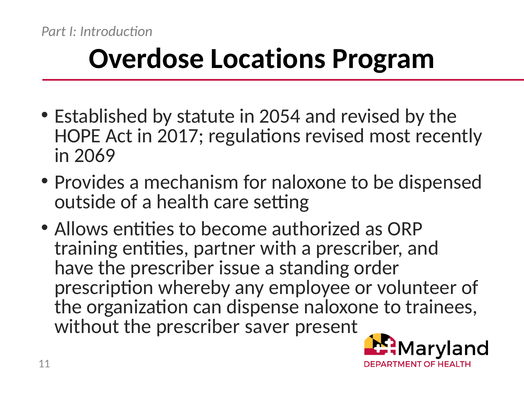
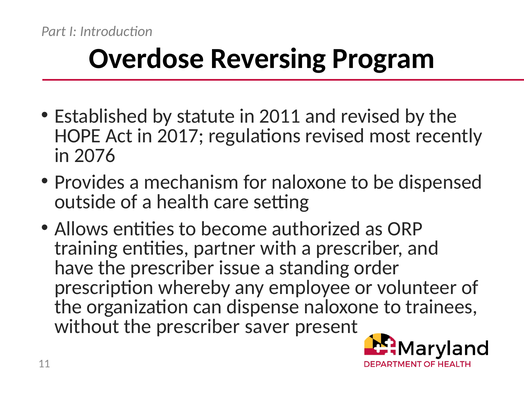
Locations: Locations -> Reversing (268, 59)
2054: 2054 -> 2011 (280, 116)
2069: 2069 -> 2076 (95, 155)
